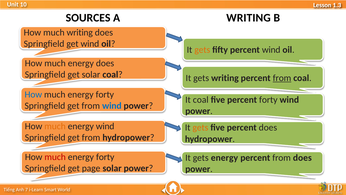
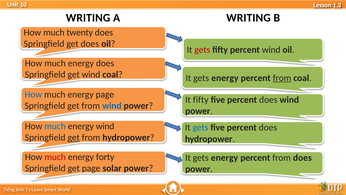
SOURCES: SOURCES -> WRITING (88, 18)
much writing: writing -> twenty (80, 33)
get wind: wind -> does (90, 44)
gets colour: orange -> red (202, 50)
get solar: solar -> wind (91, 74)
coal It gets writing: writing -> energy (225, 78)
forty: forty -> page (105, 94)
It coal: coal -> fifty (201, 100)
forty: forty -> does (268, 100)
much colour: orange -> blue (55, 126)
gets colour: orange -> blue (200, 127)
get underline: none -> present (74, 137)
